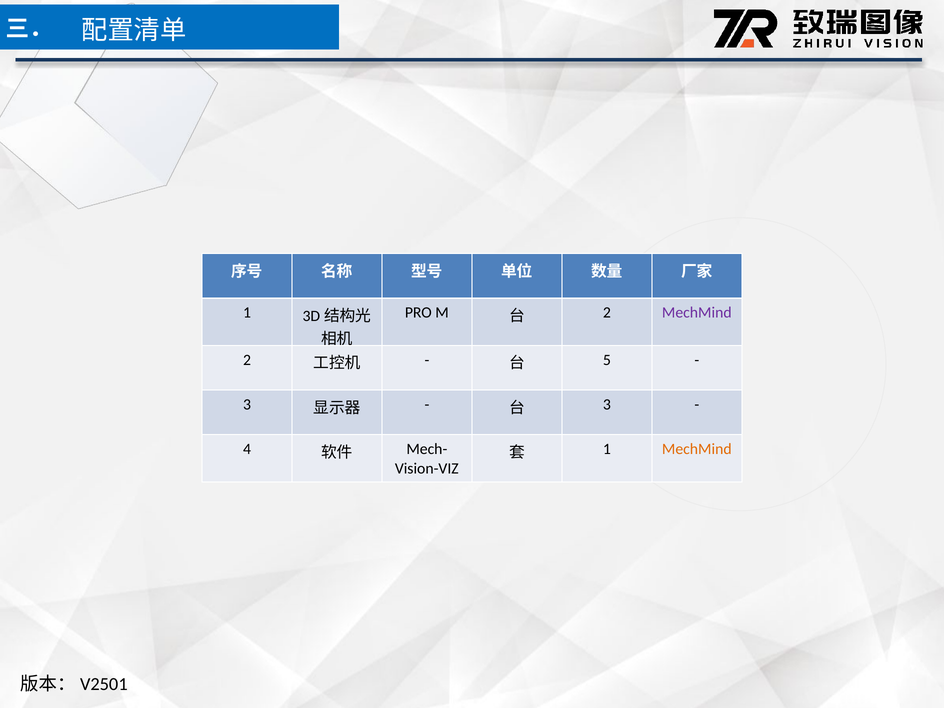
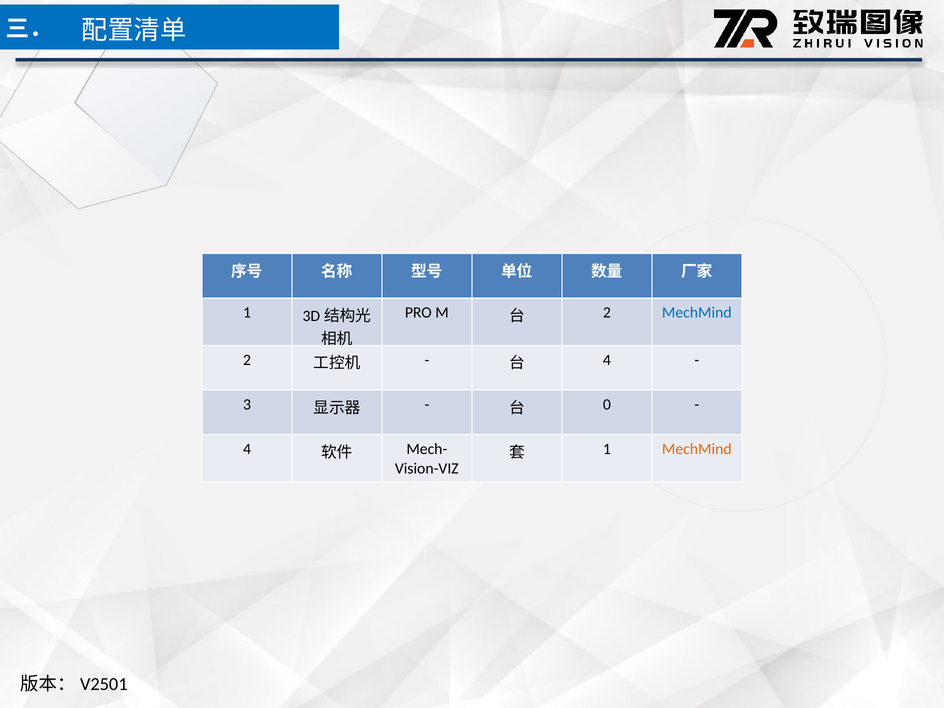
MechMind colour: purple -> blue (697, 313)
5: 5 -> 4 (607, 360)
3: 3 -> 0 (607, 405)
